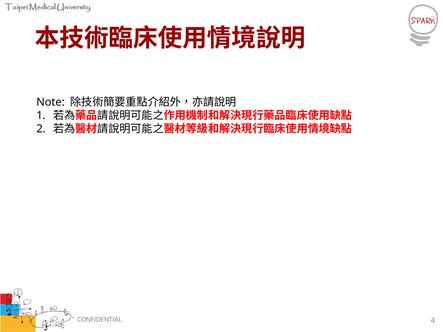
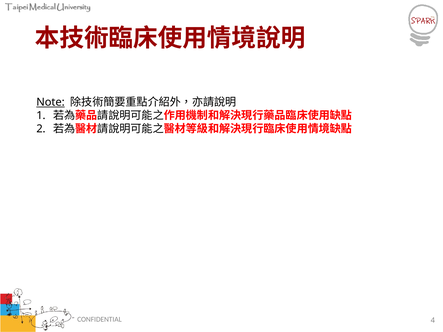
Note underline: none -> present (51, 102)
